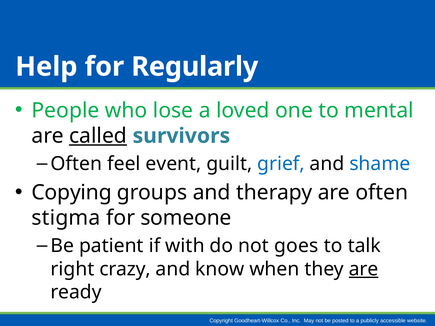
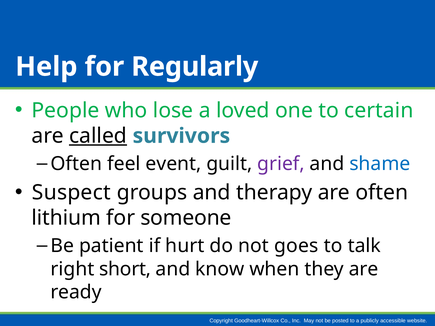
mental: mental -> certain (379, 111)
grief colour: blue -> purple (281, 164)
Copying: Copying -> Suspect (71, 193)
stigma: stigma -> lithium (66, 218)
with: with -> hurt (185, 246)
crazy: crazy -> short (125, 269)
are underline: present -> none (364, 269)
